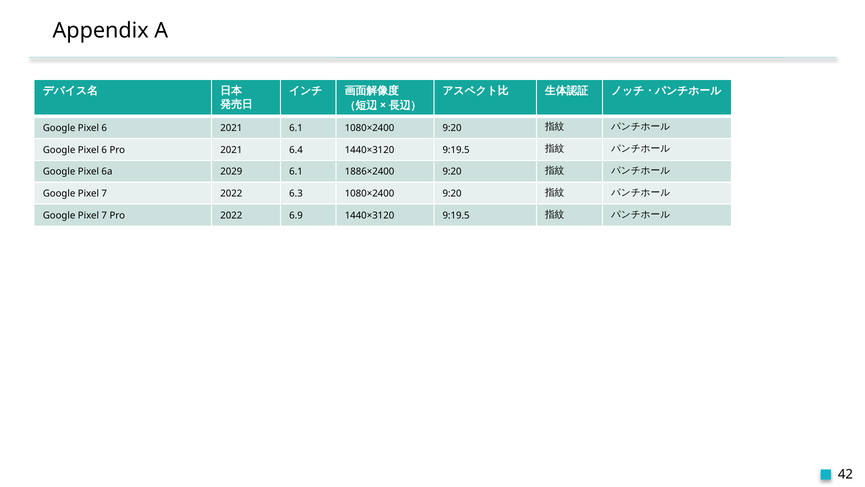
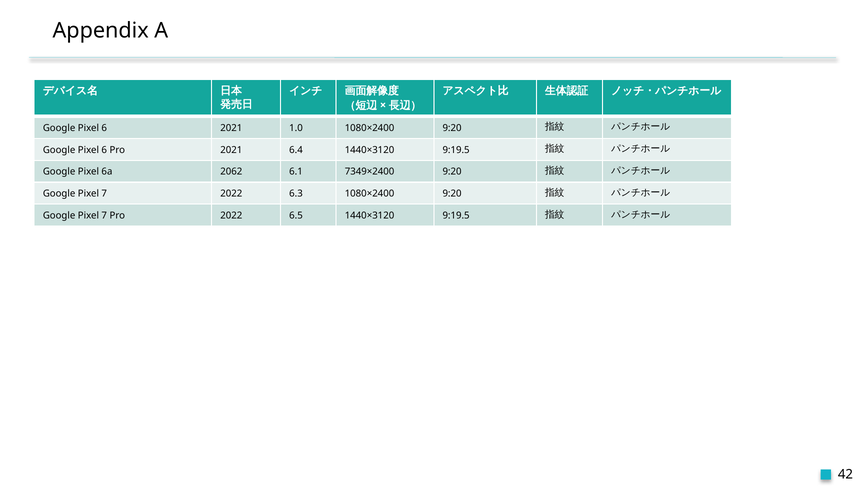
2021 6.1: 6.1 -> 1.0 (296, 128)
2029: 2029 -> 2062 (231, 172)
1886×2400: 1886×2400 -> 7349×2400 (370, 172)
6.9: 6.9 -> 6.5 (296, 216)
